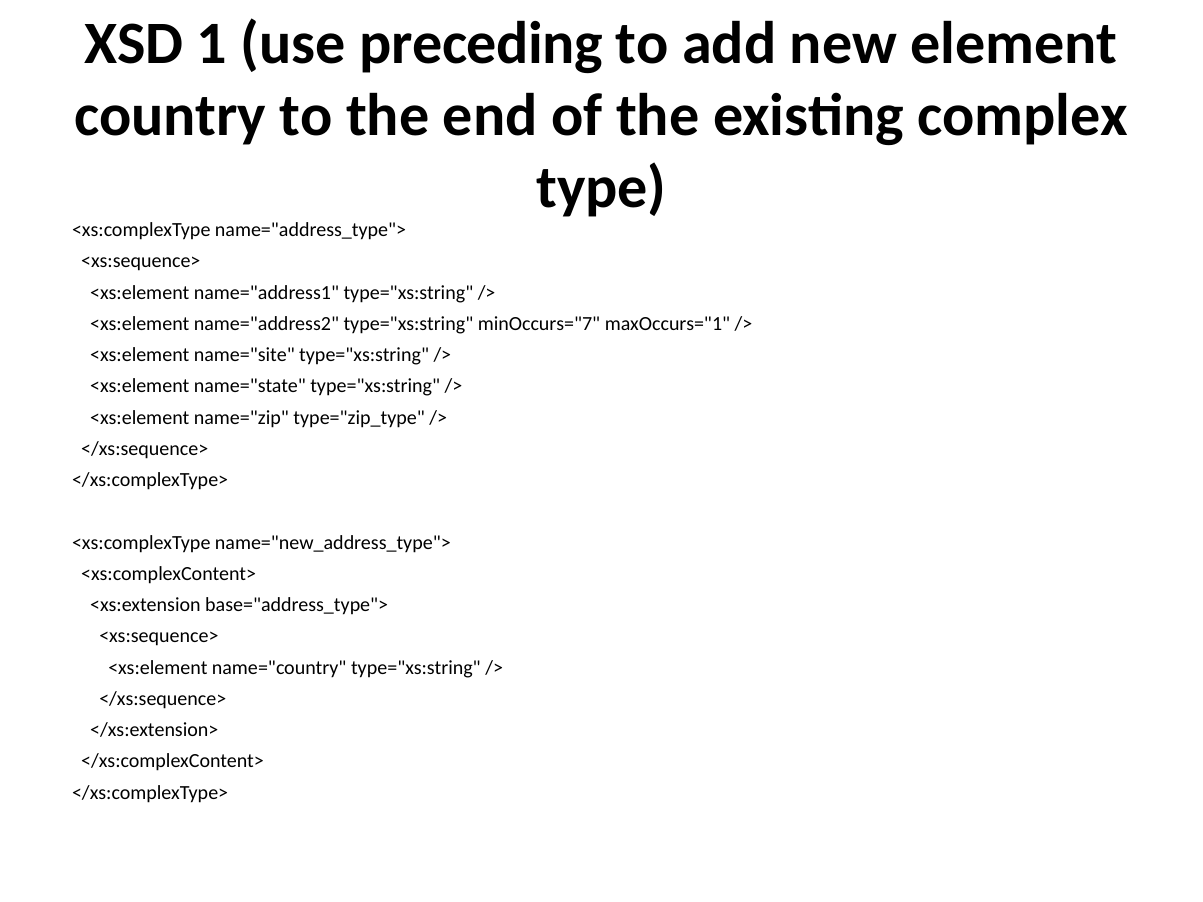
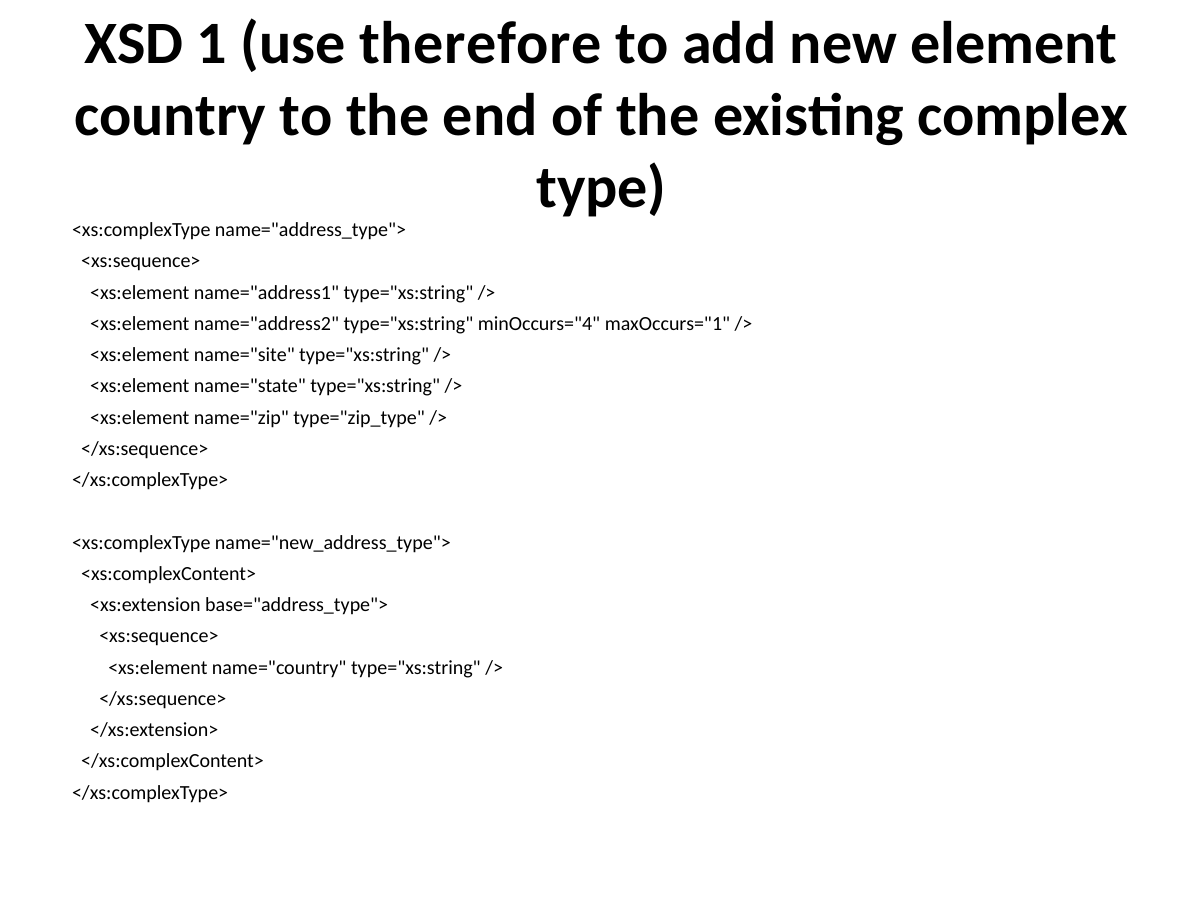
preceding: preceding -> therefore (481, 43)
minOccurs="7: minOccurs="7 -> minOccurs="4 (539, 324)
